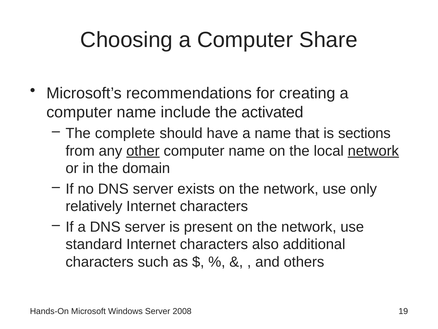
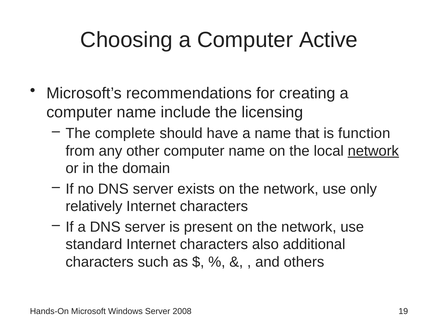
Share: Share -> Active (328, 40)
activated: activated -> licensing (272, 112)
sections: sections -> function (364, 133)
other underline: present -> none (143, 151)
